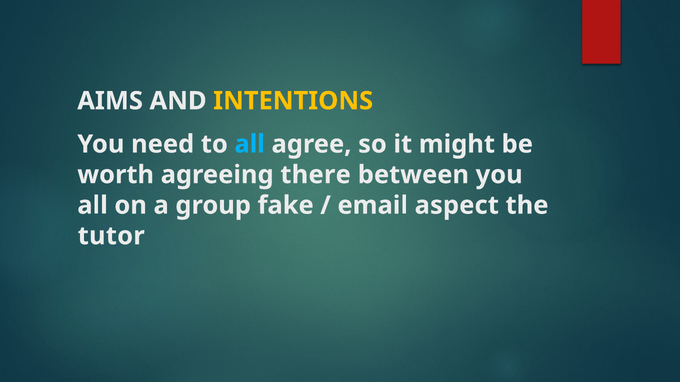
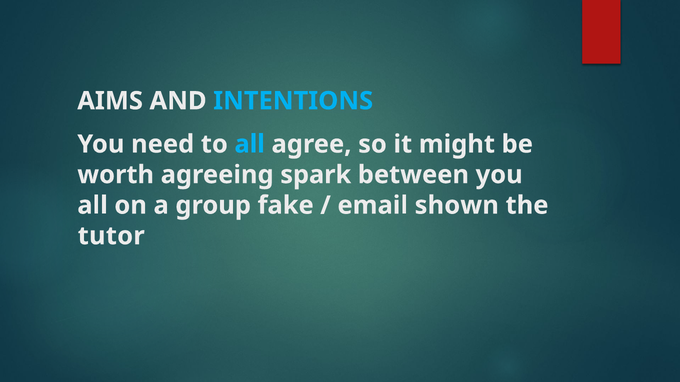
INTENTIONS colour: yellow -> light blue (293, 101)
there: there -> spark (316, 175)
aspect: aspect -> shown (457, 206)
